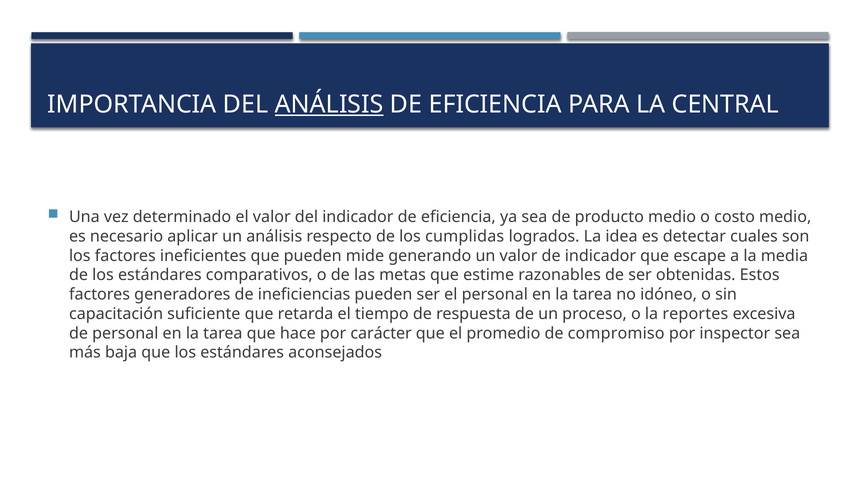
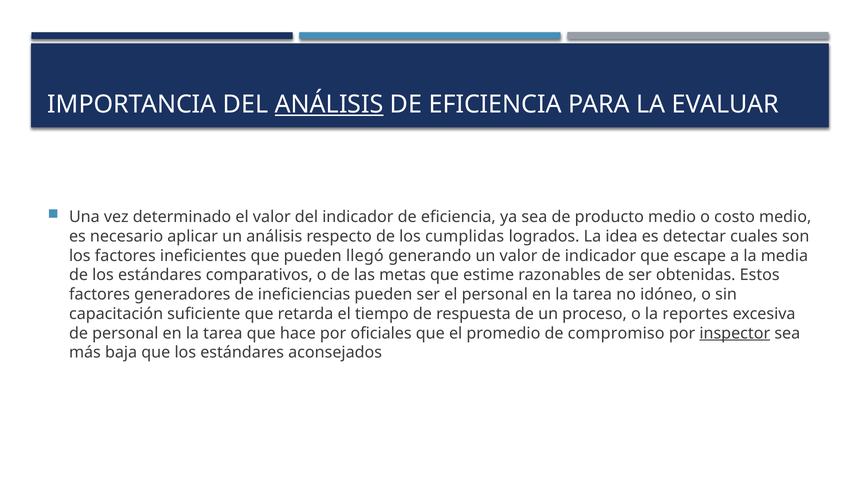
CENTRAL: CENTRAL -> EVALUAR (725, 104)
mide: mide -> llegó (365, 256)
carácter: carácter -> oficiales (381, 333)
inspector underline: none -> present (735, 333)
